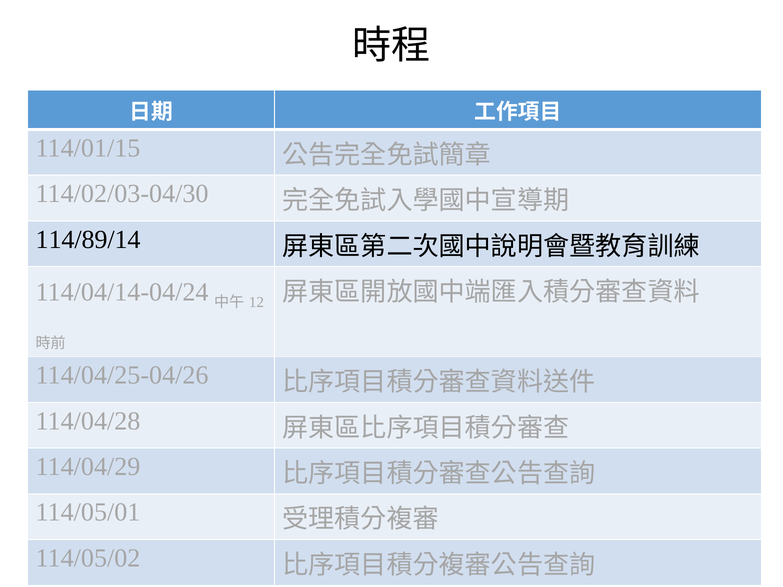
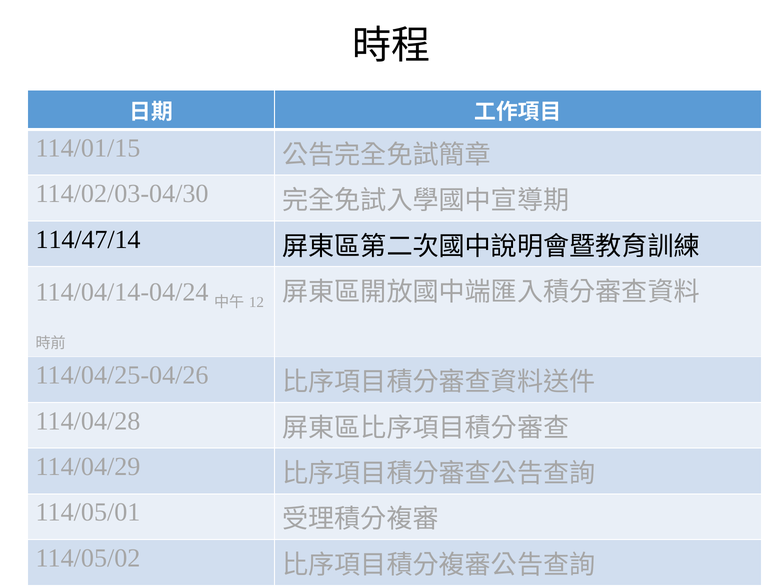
114/89/14: 114/89/14 -> 114/47/14 (88, 240)
